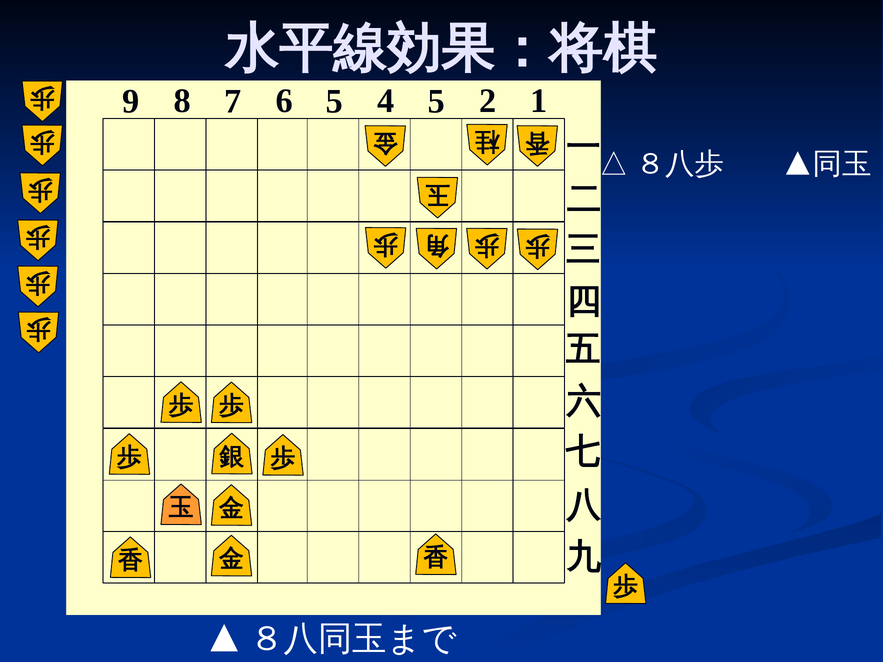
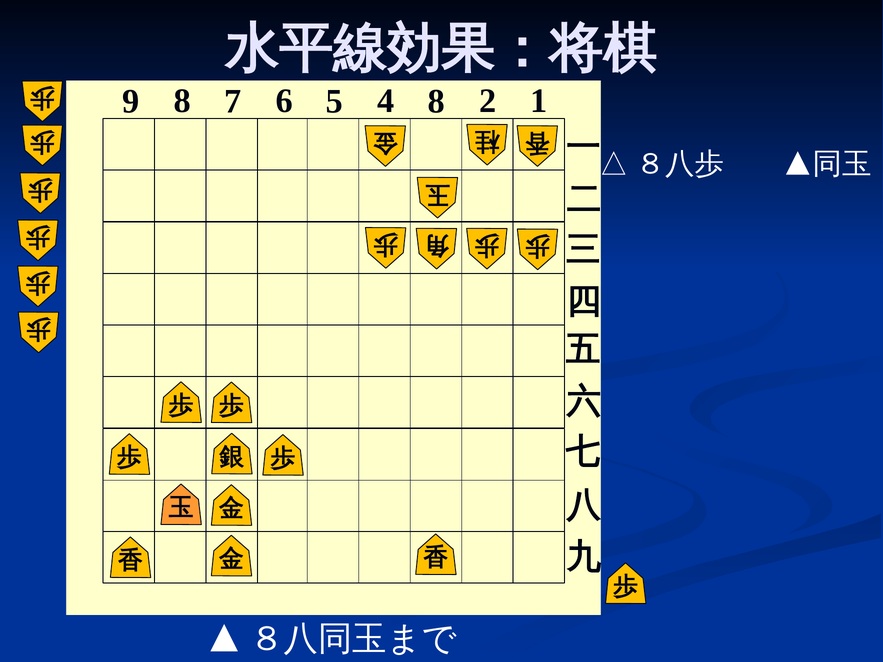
4 5: 5 -> 8 (436, 101)
